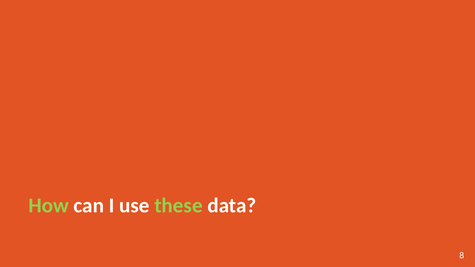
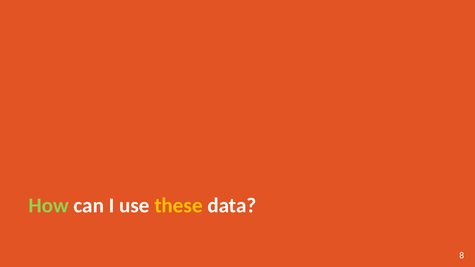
these colour: light green -> yellow (179, 206)
